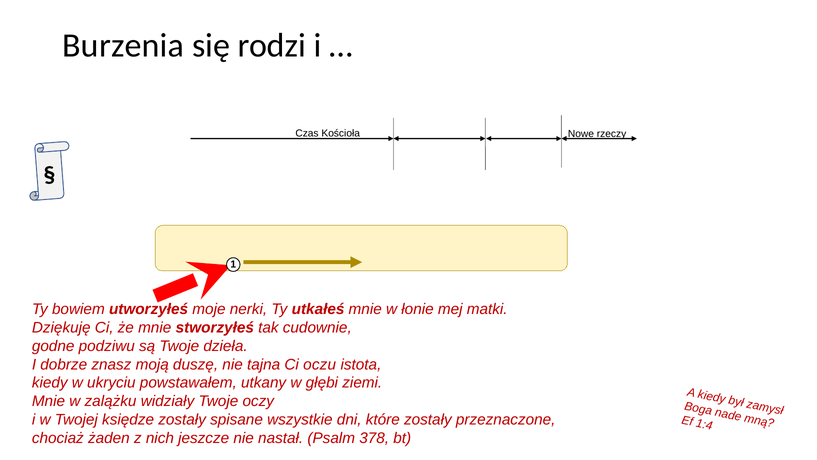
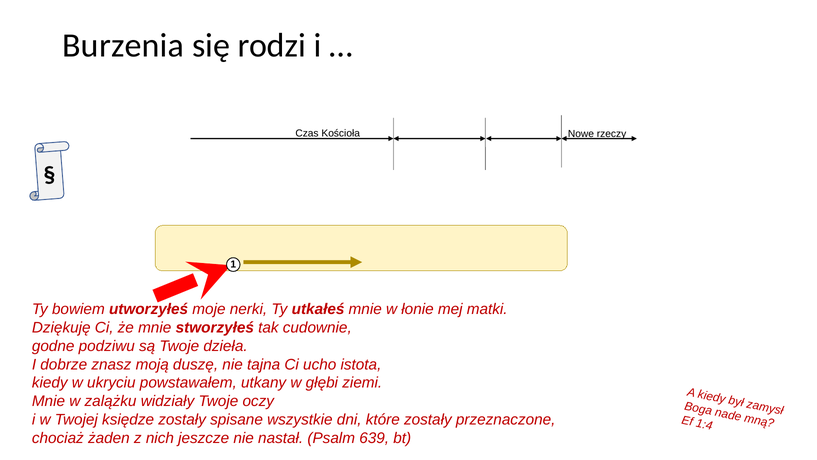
oczu: oczu -> ucho (320, 364)
378: 378 -> 639 (374, 438)
